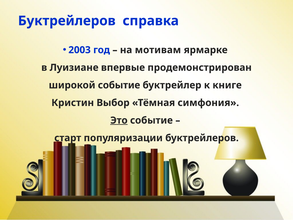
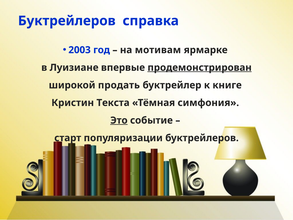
продемонстрирован underline: none -> present (200, 67)
широкой событие: событие -> продать (119, 85)
Выбор: Выбор -> Текста (113, 103)
